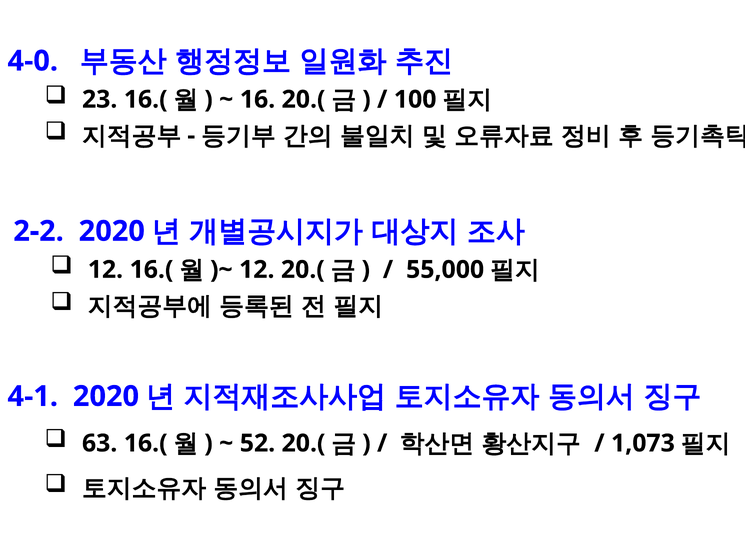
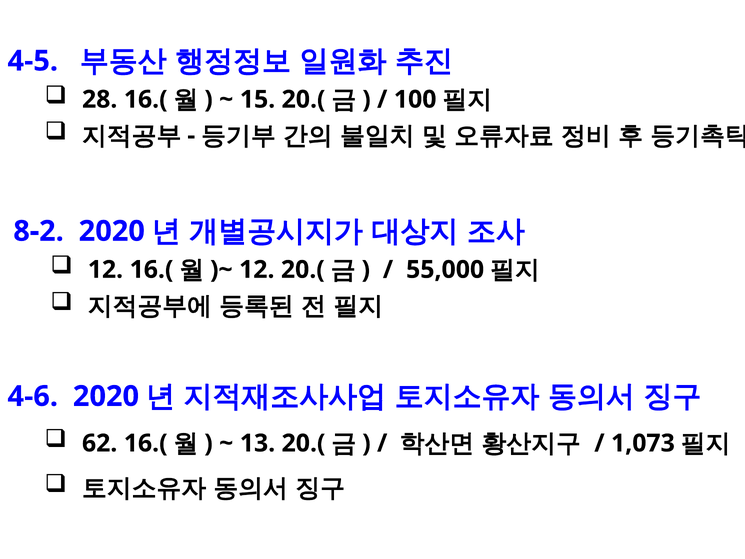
4-0: 4-0 -> 4-5 (33, 61)
23: 23 -> 28 (100, 99)
16: 16 -> 15 (258, 99)
2-2: 2-2 -> 8-2 (39, 231)
4-1: 4-1 -> 4-6 (33, 396)
63: 63 -> 62 (100, 443)
52: 52 -> 13 (257, 443)
